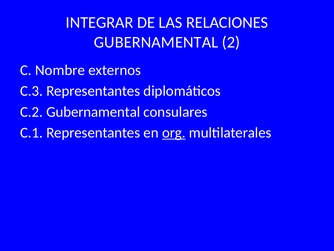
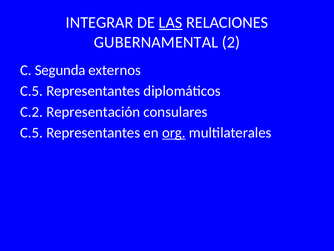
LAS underline: none -> present (171, 23)
Nombre: Nombre -> Segunda (60, 70)
C.3: C.3 -> C.5 (32, 91)
C.2 Gubernamental: Gubernamental -> Representación (93, 112)
C.1: C.1 -> C.5 (32, 132)
